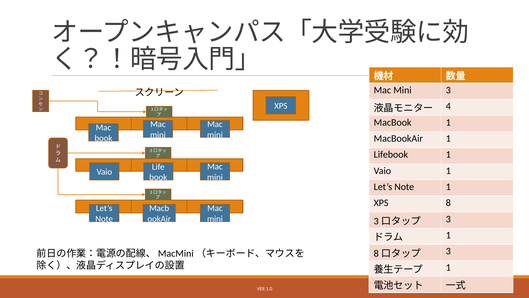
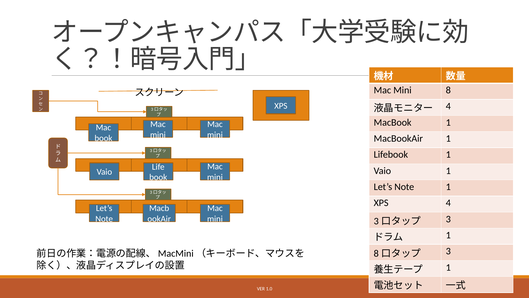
Mini 3: 3 -> 8 (448, 90)
XPS 8: 8 -> 4 (448, 203)
